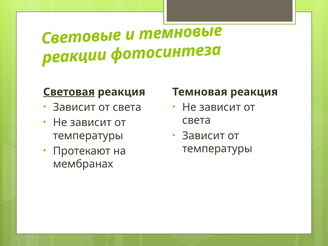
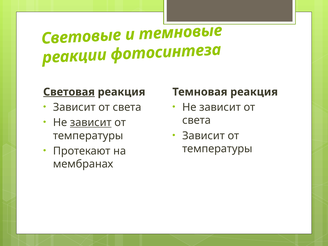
зависит underline: none -> present (91, 123)
